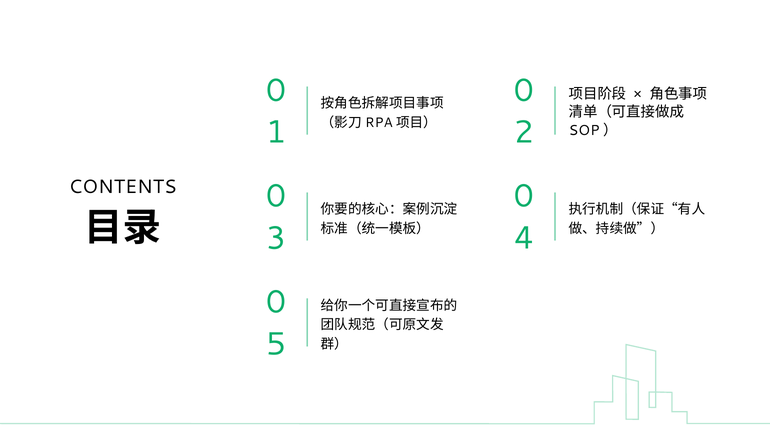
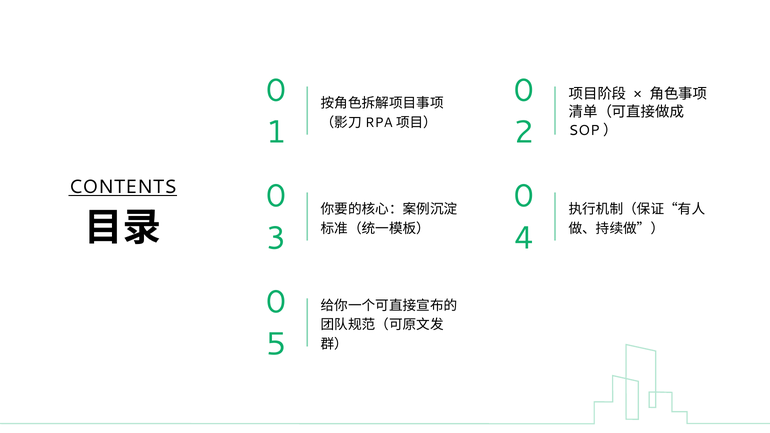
CONTENTS underline: none -> present (123, 187)
